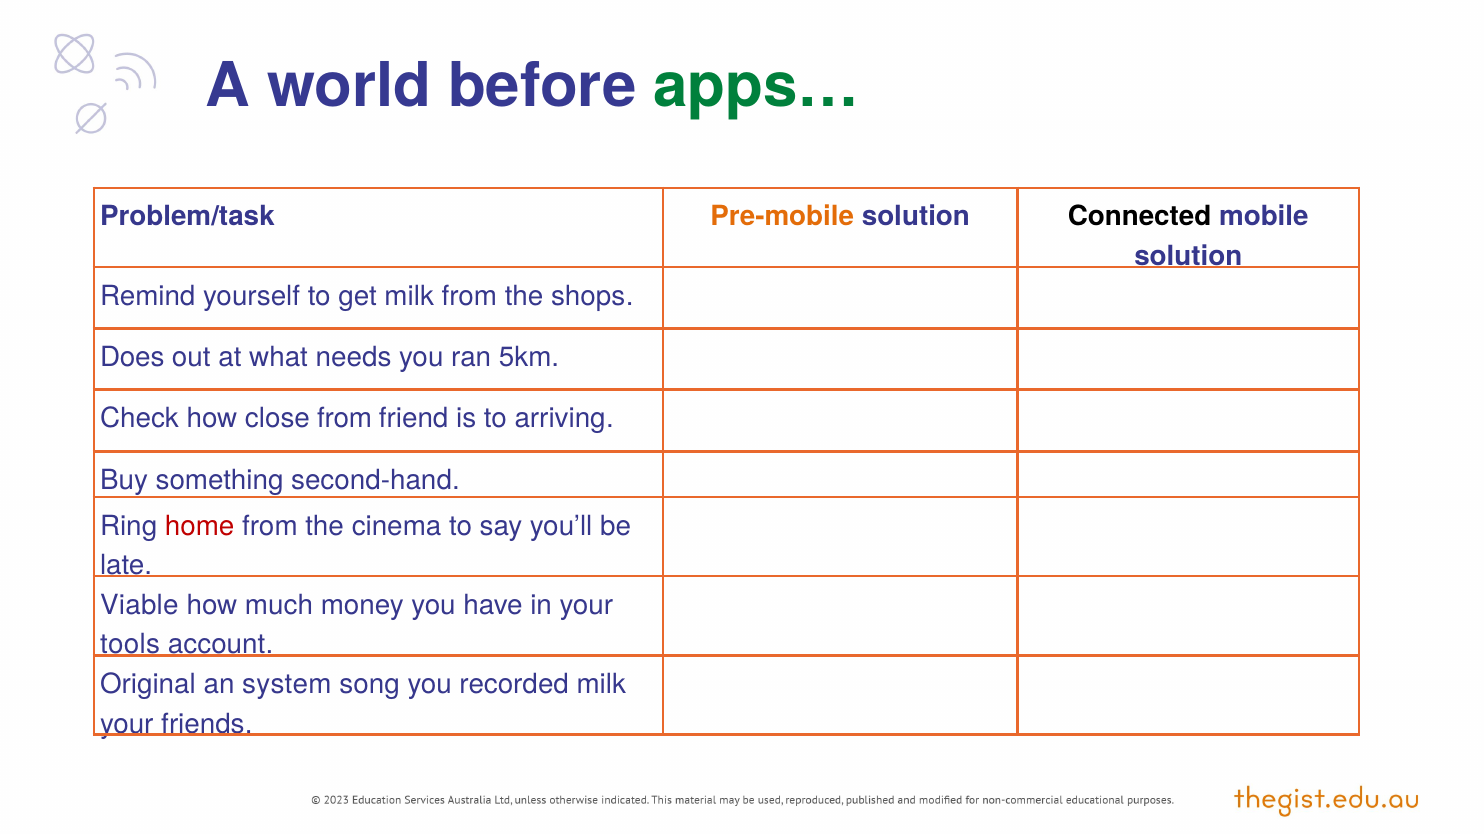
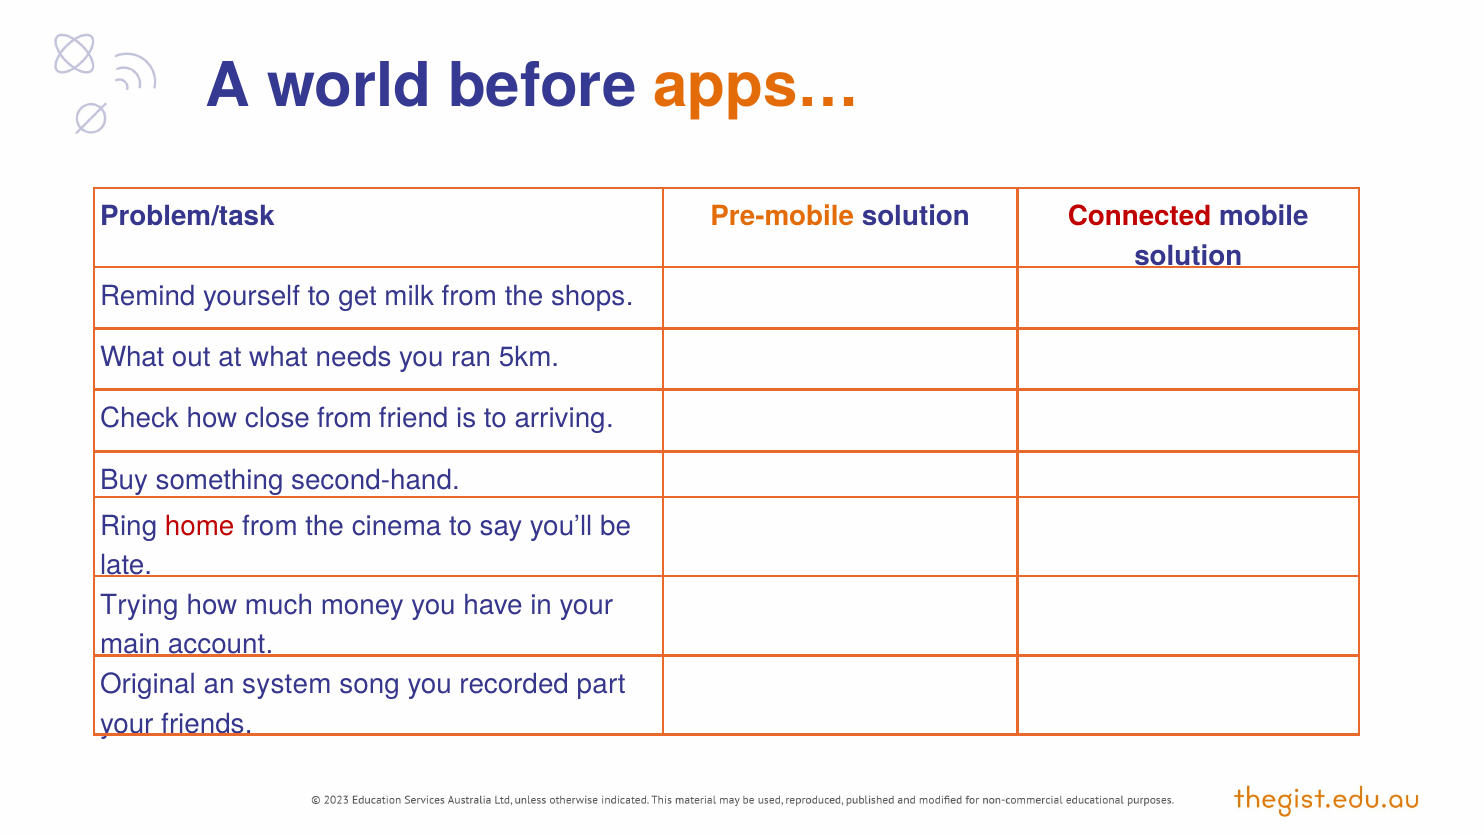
apps… colour: green -> orange (757, 86)
Connected colour: black -> red (1140, 216)
Does: Does -> What (132, 358)
Viable: Viable -> Trying (139, 606)
tools: tools -> main (130, 645)
recorded milk: milk -> part (601, 685)
